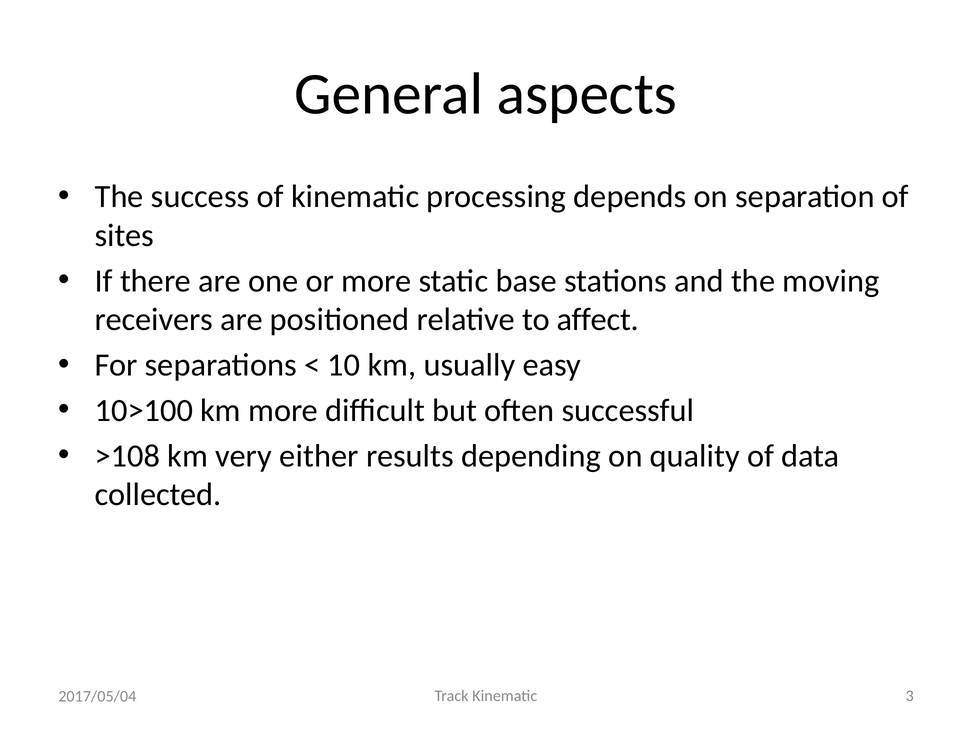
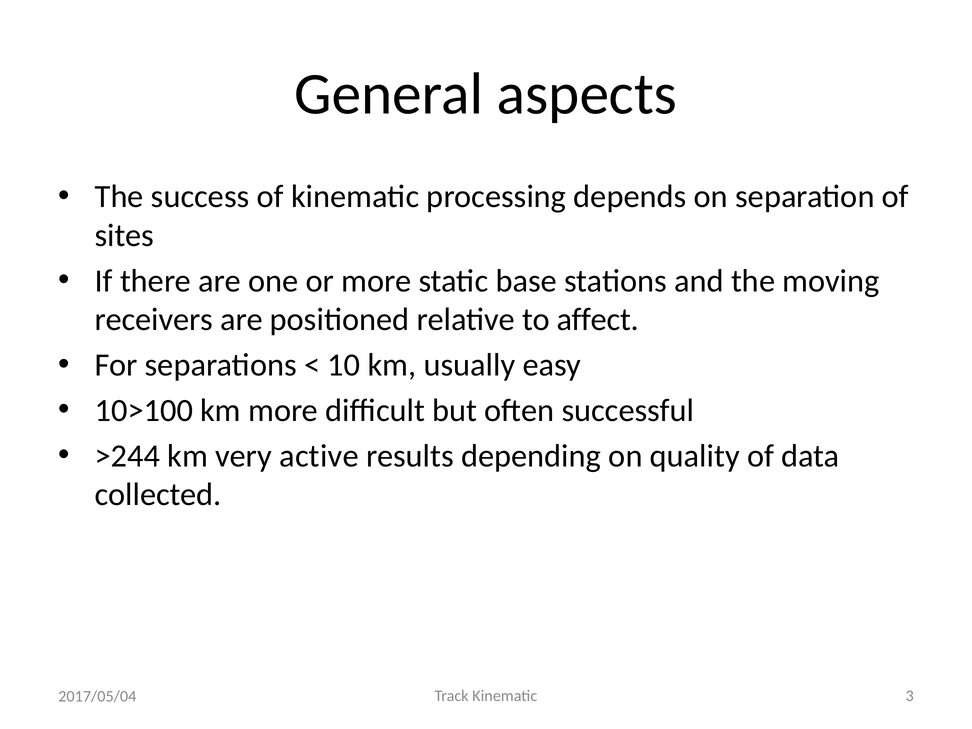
>108: >108 -> >244 (127, 456)
either: either -> active (319, 456)
